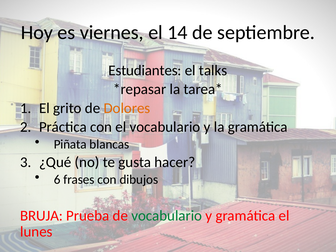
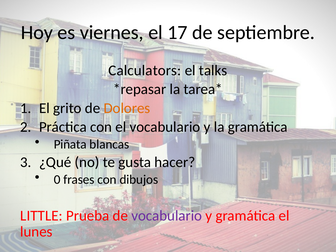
14: 14 -> 17 (177, 32)
Estudiantes: Estudiantes -> Calculators (145, 70)
6: 6 -> 0 (57, 179)
BRUJA: BRUJA -> LITTLE (41, 216)
vocabulario colour: green -> purple (167, 216)
